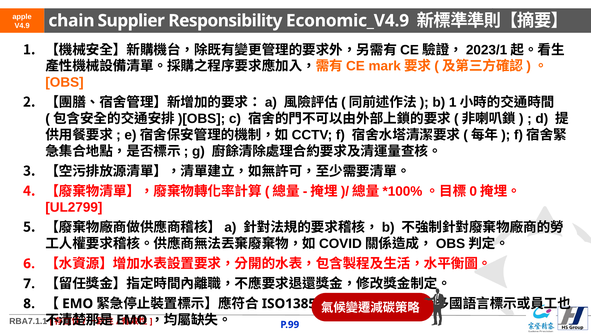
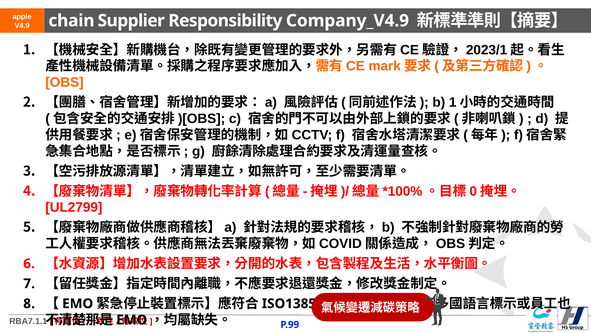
Economic_V4.9: Economic_V4.9 -> Company_V4.9 (347, 21)
